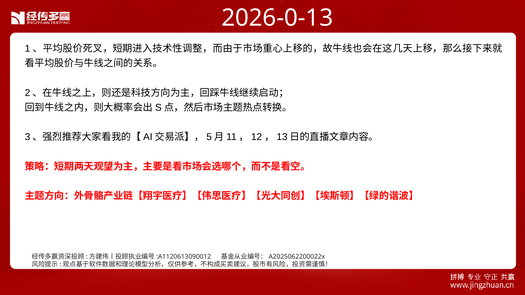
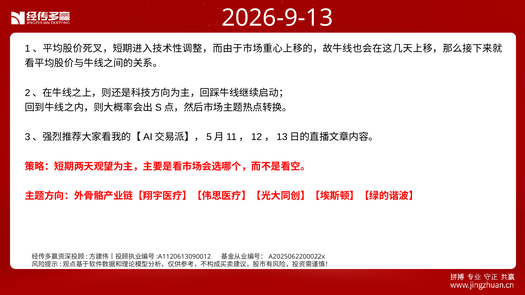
2026-0-13: 2026-0-13 -> 2026-9-13 (277, 18)
